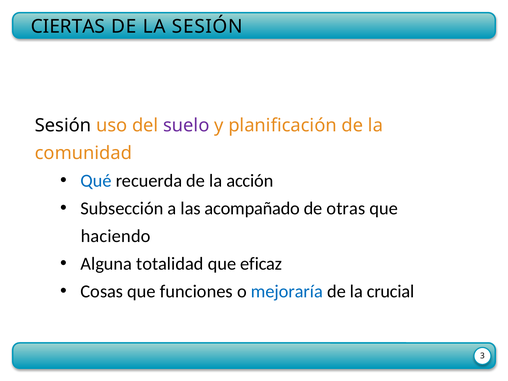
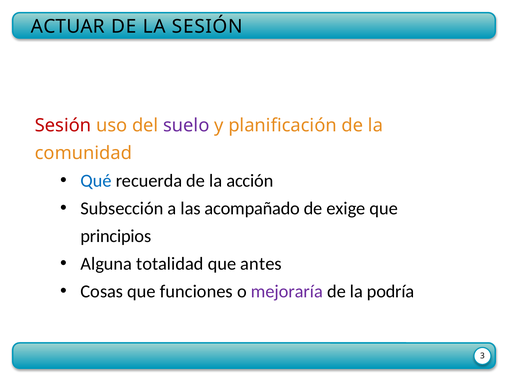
CIERTAS: CIERTAS -> ACTUAR (68, 27)
Sesión colour: black -> red (63, 125)
otras: otras -> exige (346, 208)
haciendo: haciendo -> principios (116, 236)
eficaz: eficaz -> antes (261, 264)
mejoraría colour: blue -> purple (287, 291)
crucial: crucial -> podría (391, 291)
